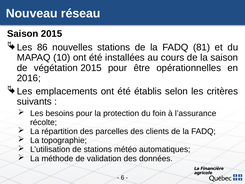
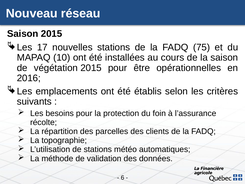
86: 86 -> 17 (42, 47)
81: 81 -> 75 (202, 47)
